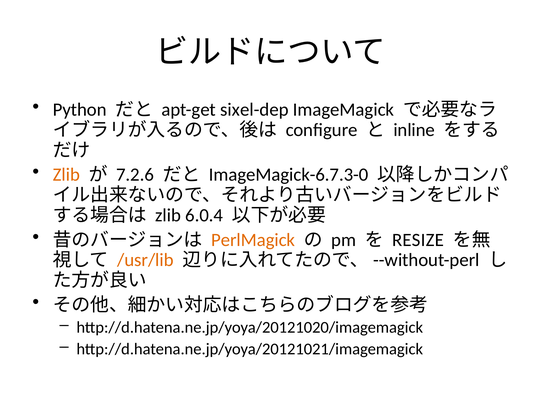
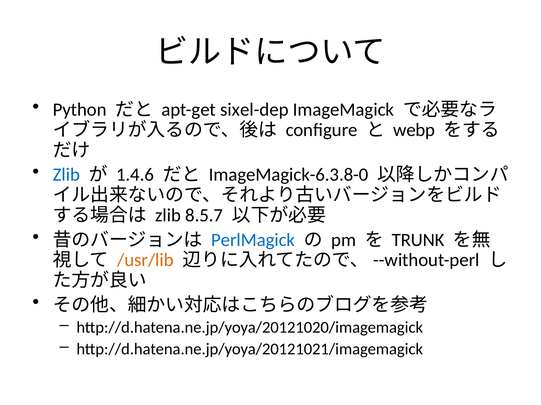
inline: inline -> webp (414, 130)
Zlib colour: orange -> blue (66, 175)
7.2.6: 7.2.6 -> 1.4.6 (135, 175)
ImageMagick-6.7.3-0: ImageMagick-6.7.3-0 -> ImageMagick-6.3.8-0 (289, 175)
6.0.4: 6.0.4 -> 8.5.7 (204, 216)
PerlMagick colour: orange -> blue (253, 240)
RESIZE: RESIZE -> TRUNK (418, 240)
